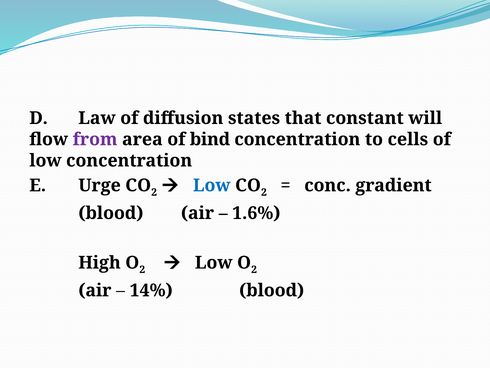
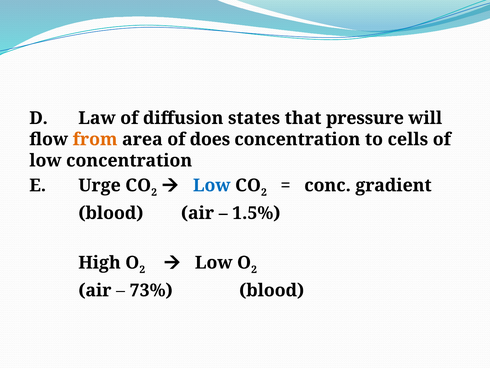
constant: constant -> pressure (365, 118)
from colour: purple -> orange (95, 139)
bind: bind -> does (210, 139)
1.6%: 1.6% -> 1.5% (256, 213)
14%: 14% -> 73% (151, 290)
